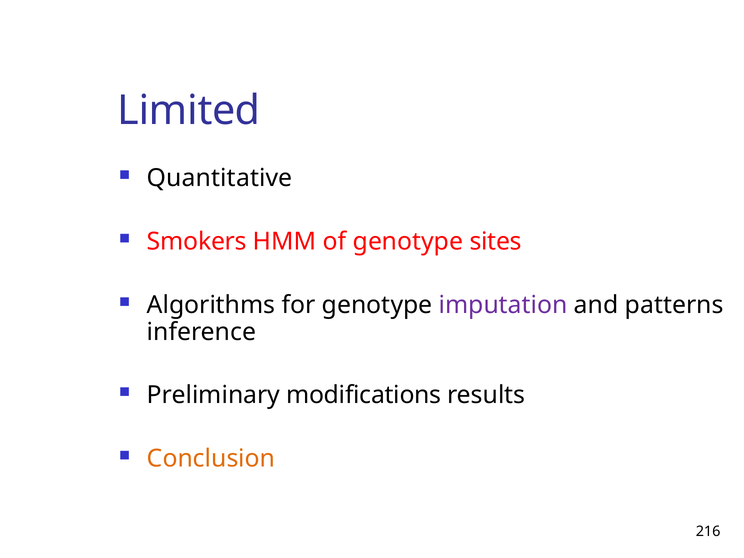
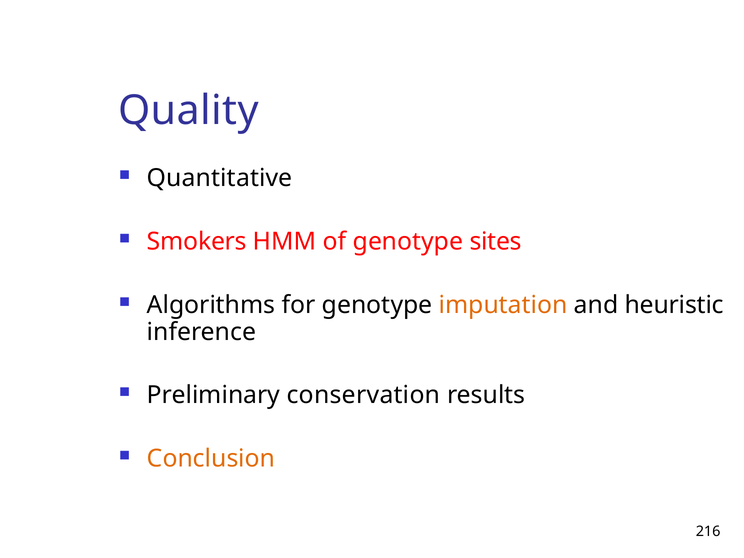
Limited: Limited -> Quality (188, 111)
imputation colour: purple -> orange (503, 305)
patterns: patterns -> heuristic (674, 305)
modifications: modifications -> conservation (364, 395)
